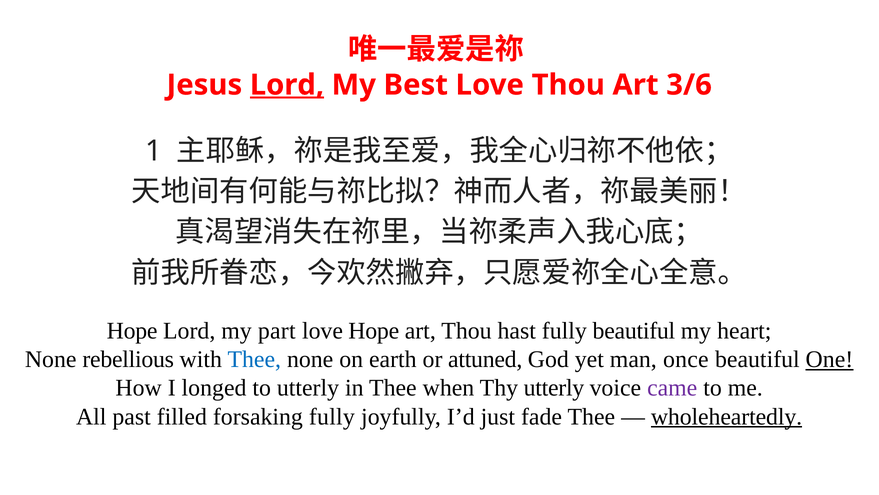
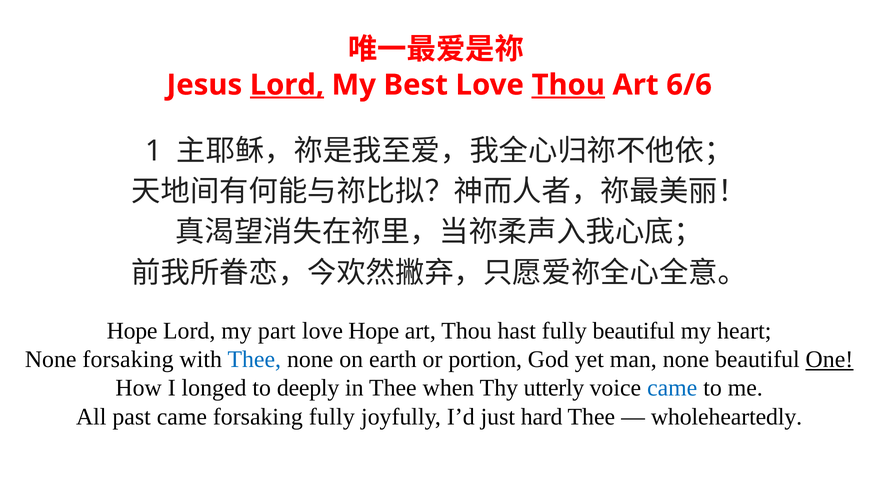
Thou underline: none -> present (568, 85)
3/6: 3/6 -> 6/6 (689, 85)
None rebellious: rebellious -> forsaking (128, 359)
attuned: attuned -> portion (485, 359)
man once: once -> none (686, 359)
to utterly: utterly -> deeply (308, 388)
came colour: purple -> blue (672, 388)
past filled: filled -> came (182, 416)
fade: fade -> hard (542, 416)
wholeheartedly underline: present -> none (727, 416)
